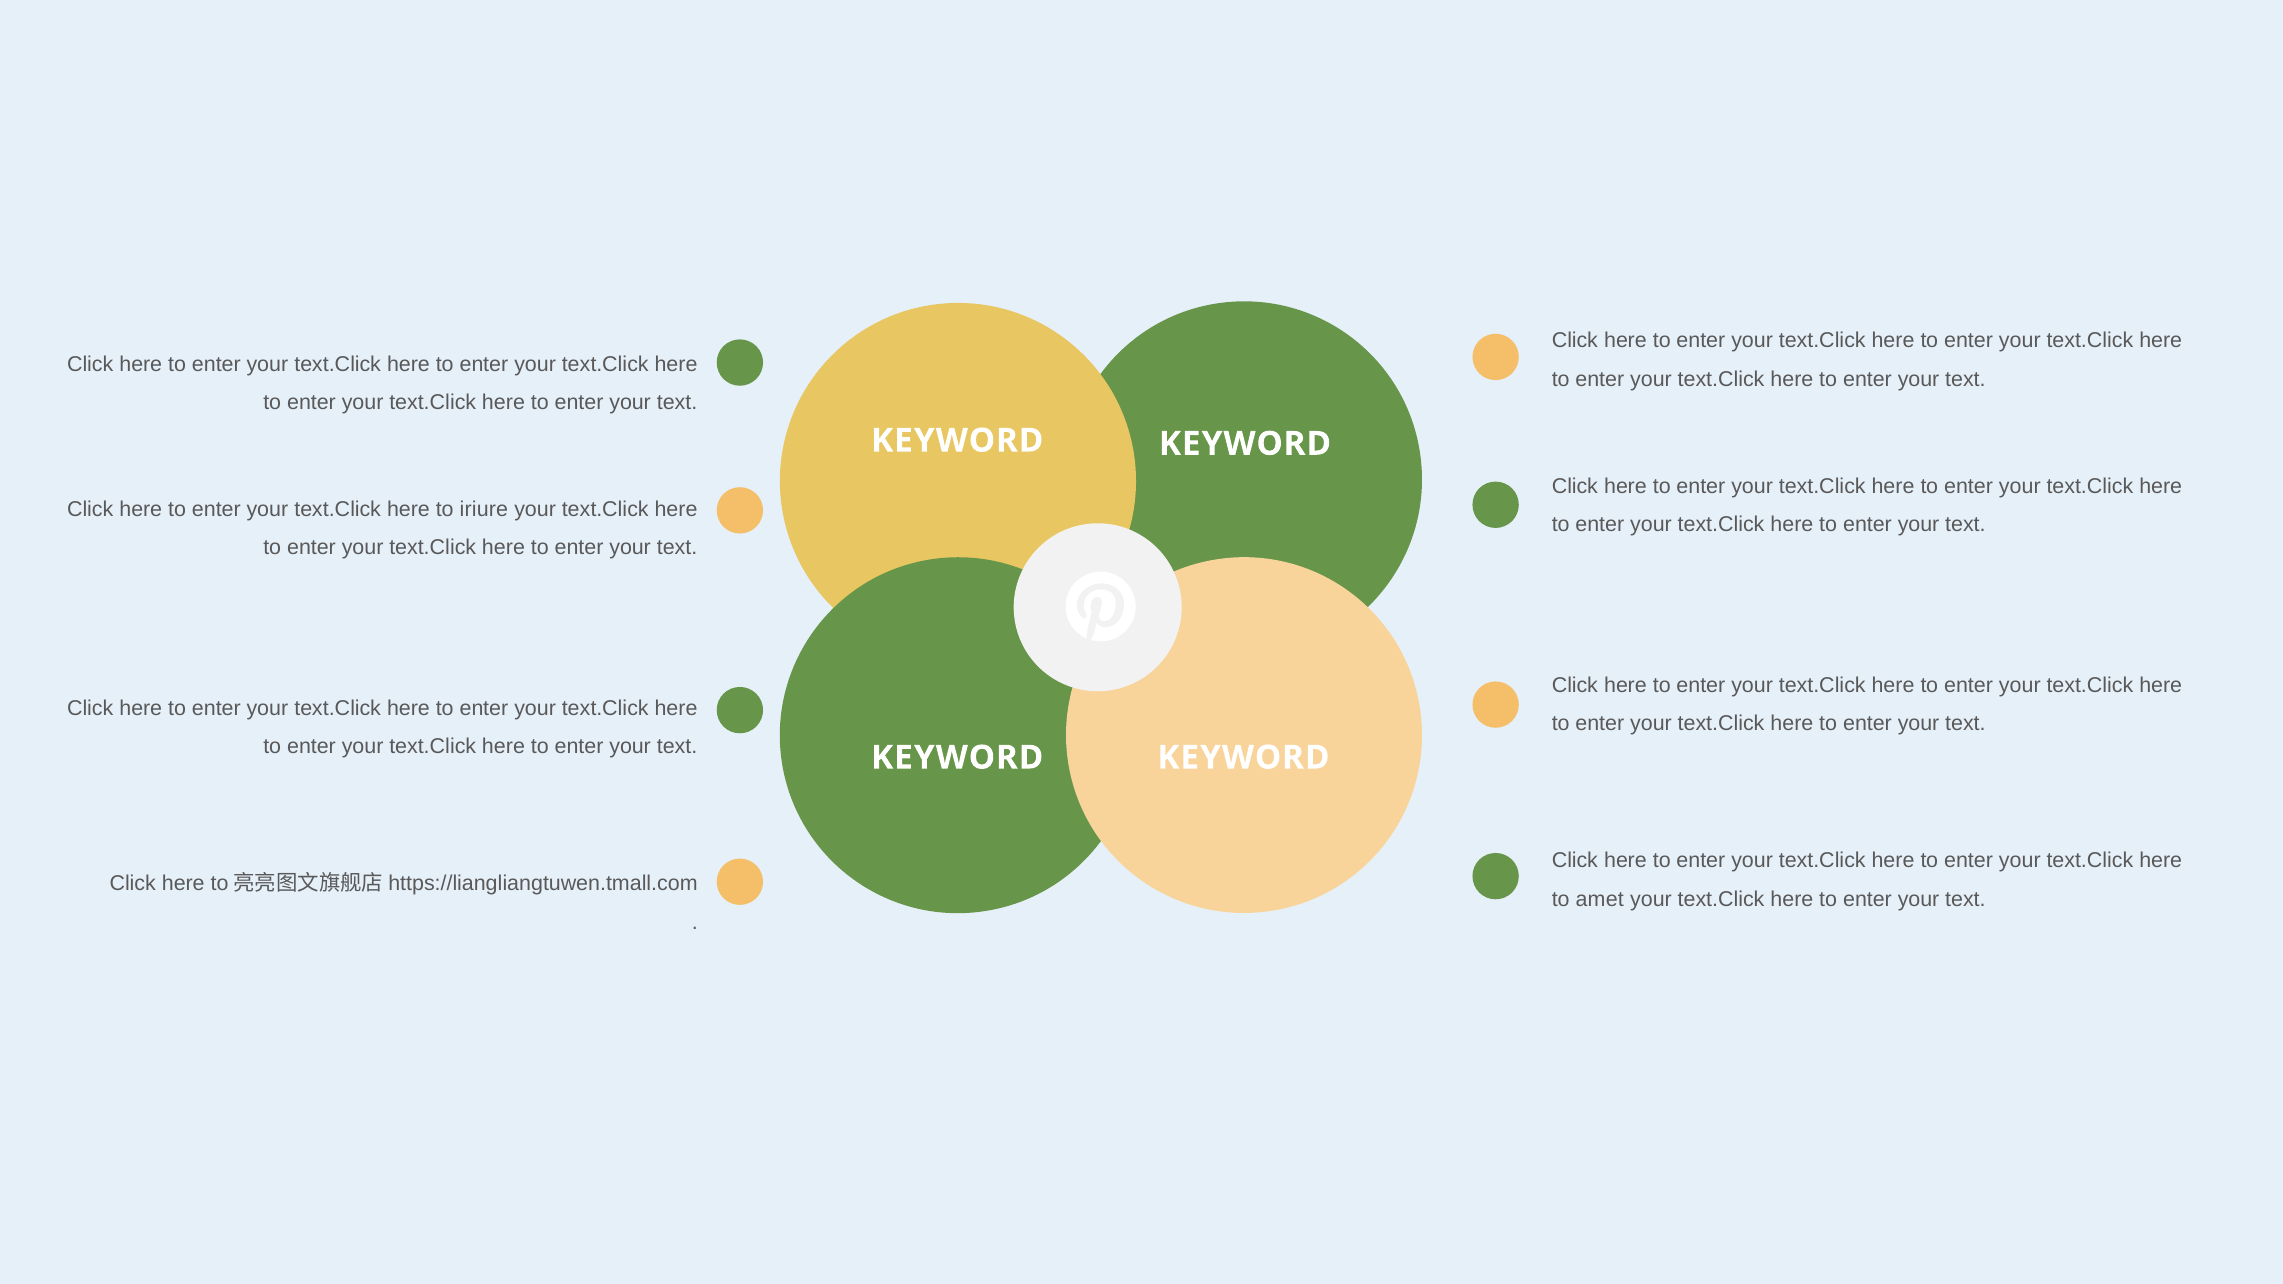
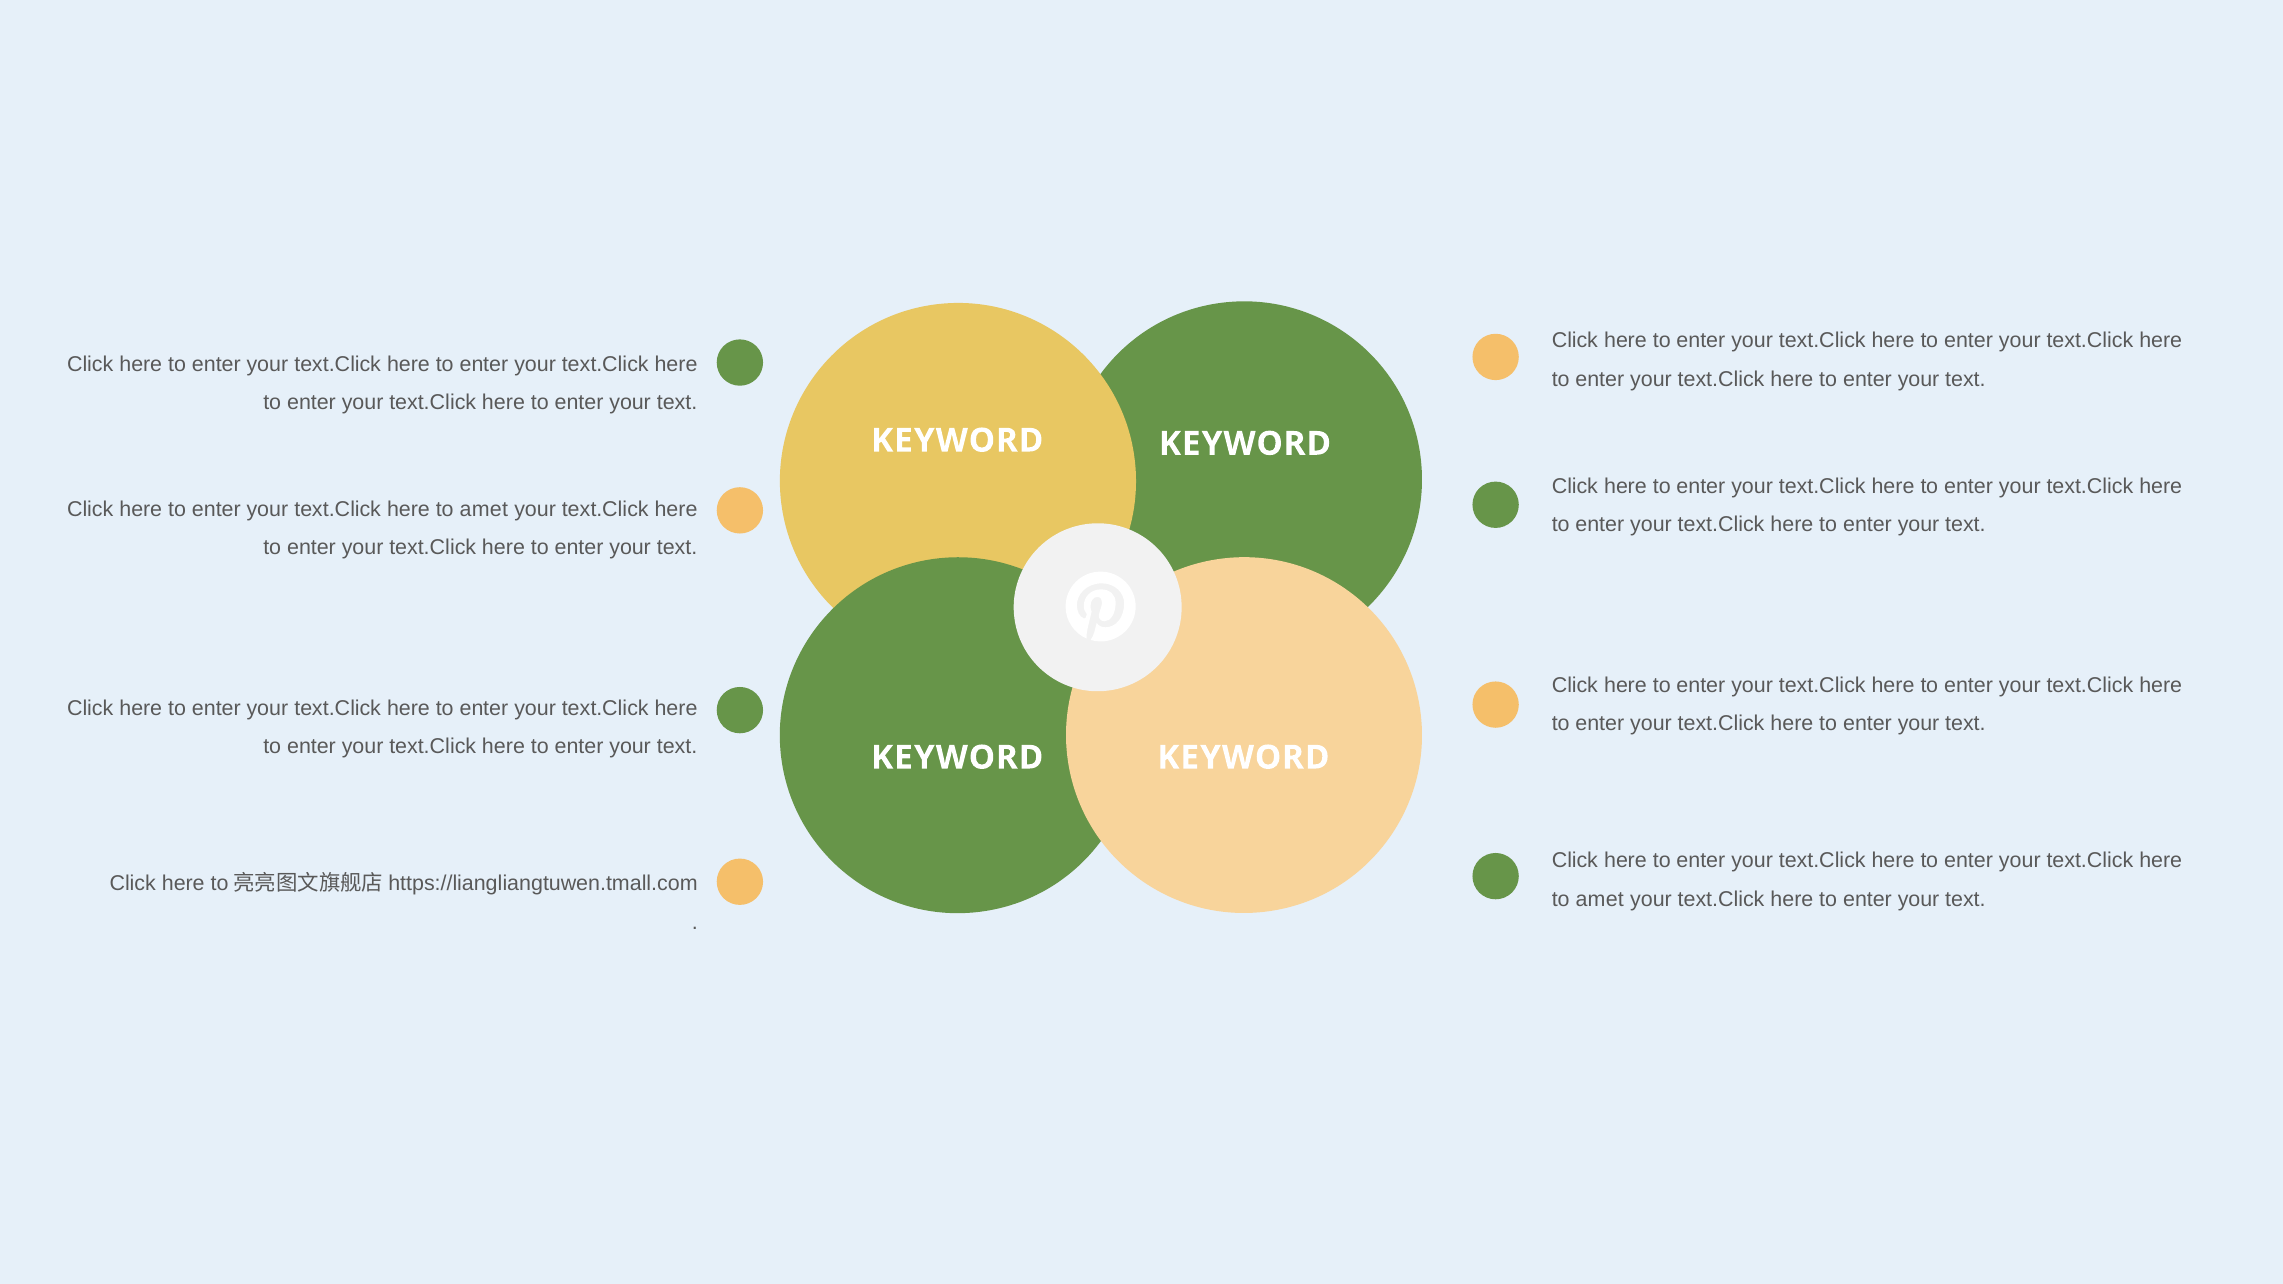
iriure: iriure -> amet (484, 509)
